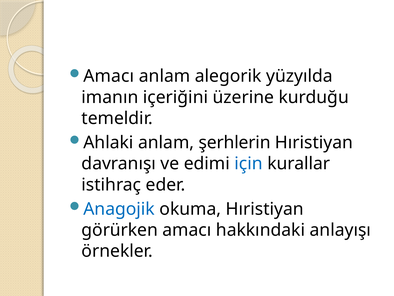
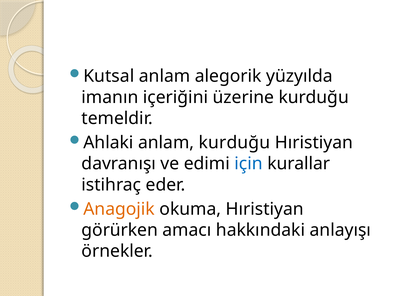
Amacı: Amacı -> Kutsal (109, 76)
anlam şerhlerin: şerhlerin -> kurduğu (234, 142)
Anagojik colour: blue -> orange (119, 209)
